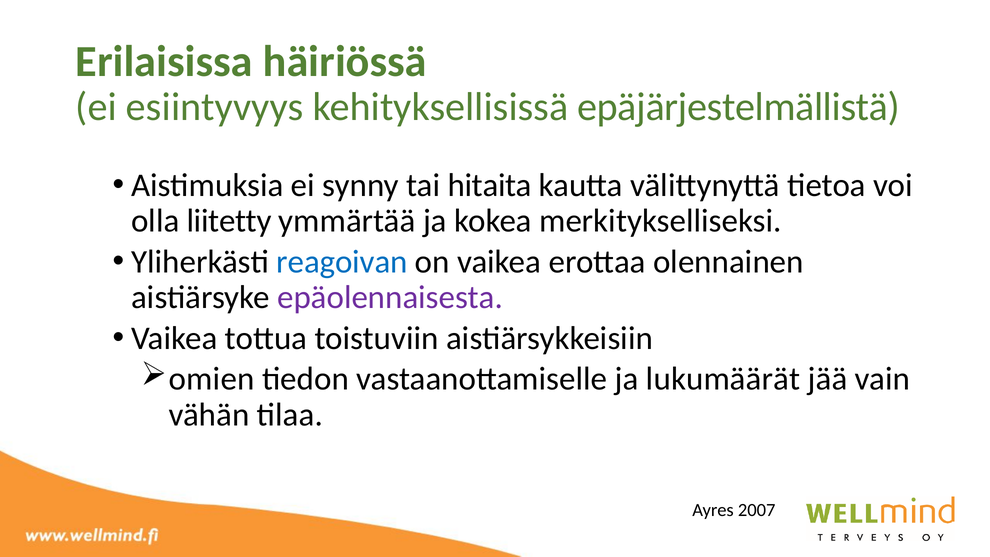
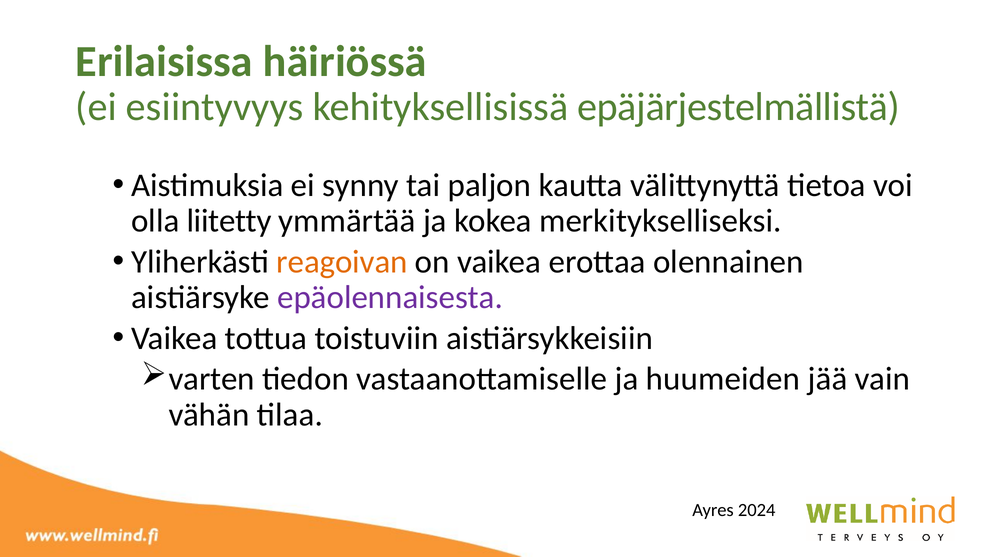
hitaita: hitaita -> paljon (489, 185)
reagoivan colour: blue -> orange (342, 262)
omien: omien -> varten (212, 379)
lukumäärät: lukumäärät -> huumeiden (723, 379)
2007: 2007 -> 2024 (757, 510)
